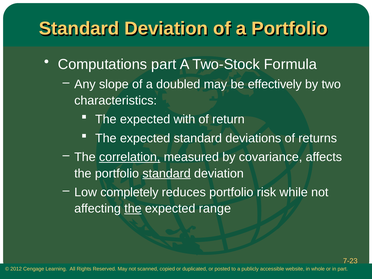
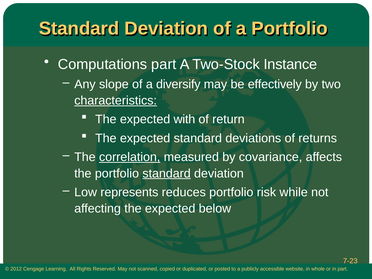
Formula: Formula -> Instance (290, 64)
doubled: doubled -> diversify (178, 84)
characteristics underline: none -> present (116, 101)
completely: completely -> represents (129, 192)
the underline: present -> none (133, 209)
range: range -> below (215, 209)
